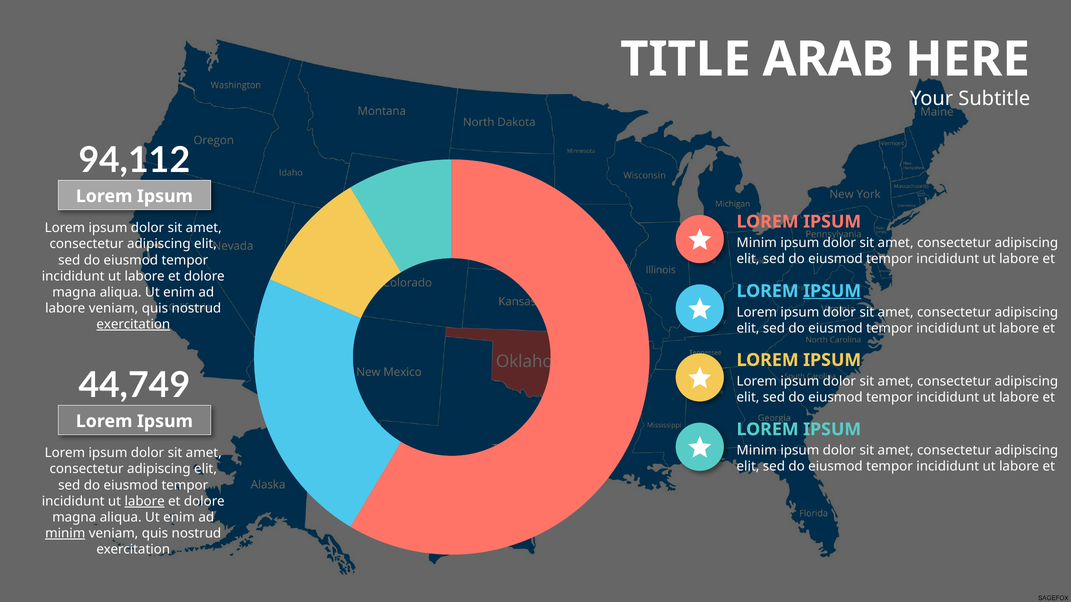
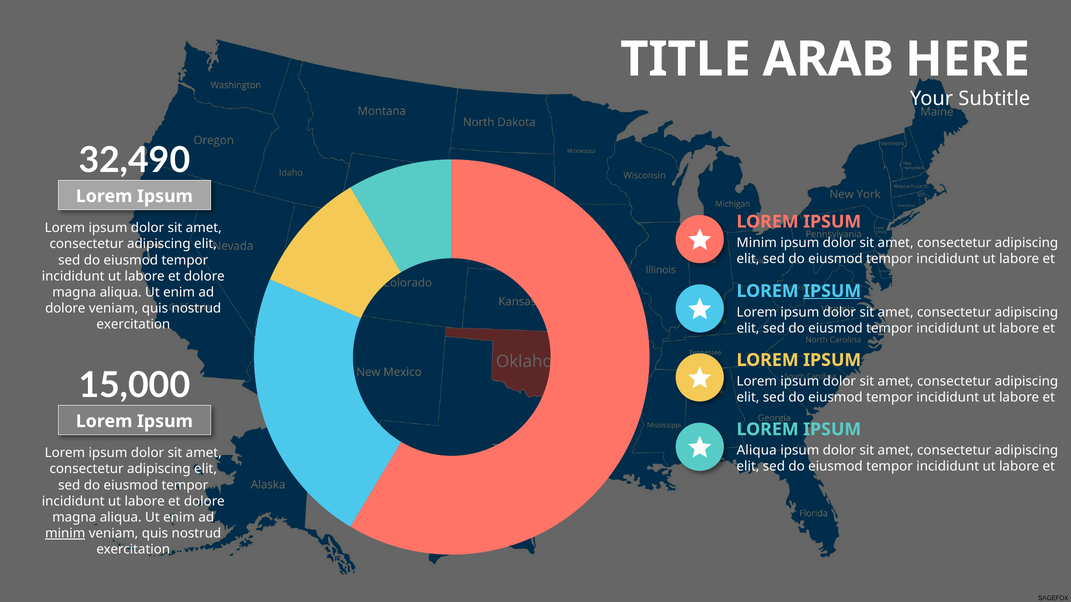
94,112: 94,112 -> 32,490 (134, 160)
labore: labore -> dolore (65, 309)
exercitation underline: present -> none (133, 325)
44,749: 44,749 -> 15,000 (134, 386)
Minim: Minim -> Aliqua (757, 451)
labore underline: present -> none (145, 502)
